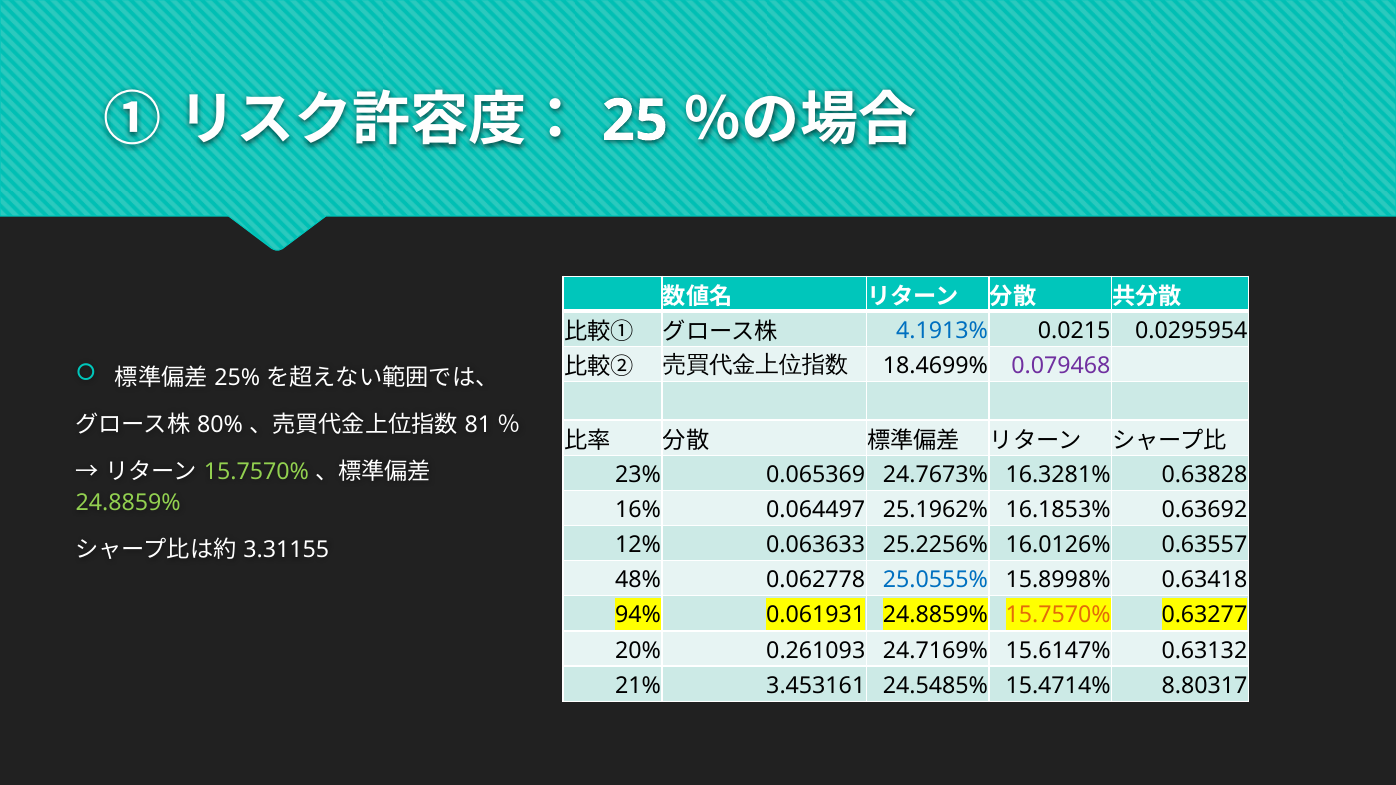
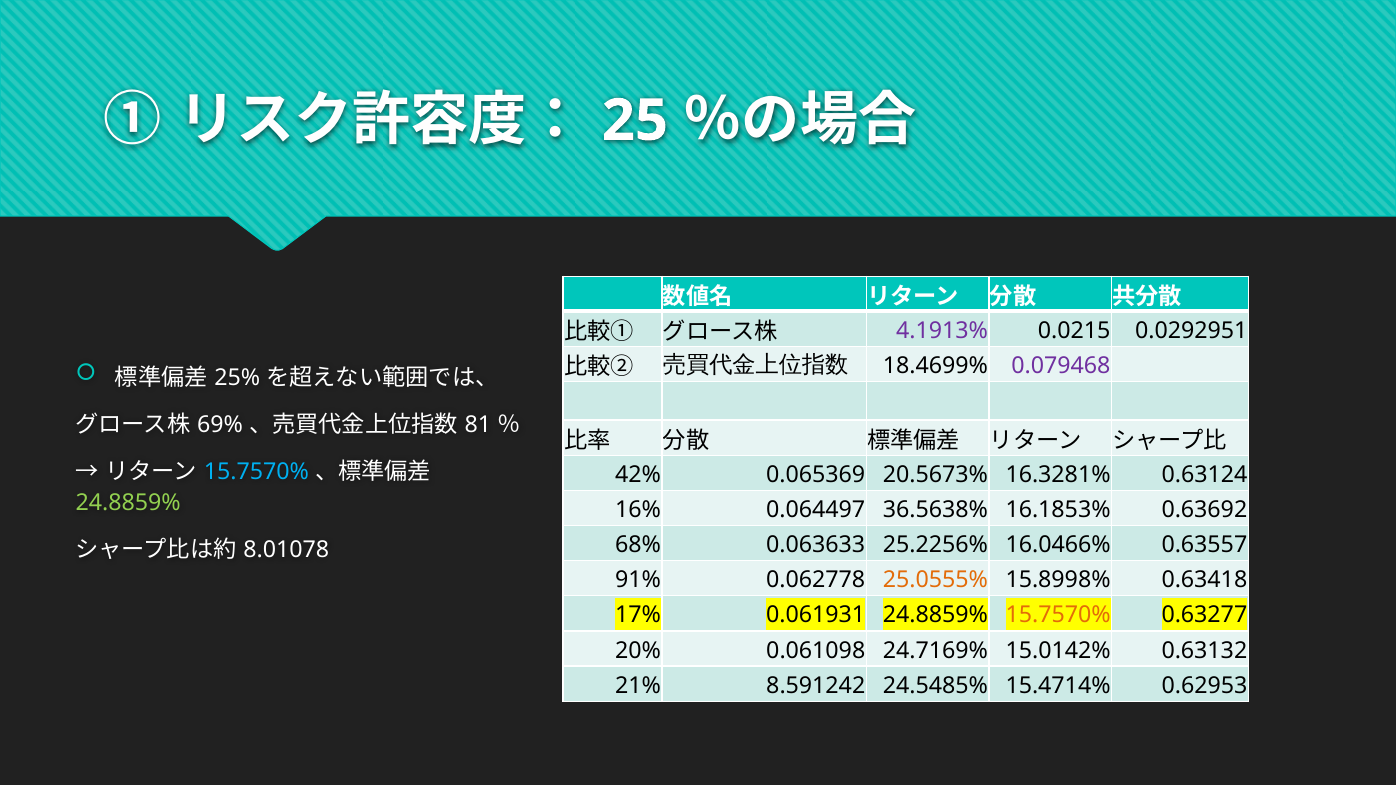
4.1913% colour: blue -> purple (942, 331)
0.0295954: 0.0295954 -> 0.0292951 (1191, 331)
80%: 80% -> 69% (220, 425)
15.7570% colour: light green -> light blue (256, 472)
23%: 23% -> 42% (638, 475)
24.7673%: 24.7673% -> 20.5673% (935, 475)
0.63828: 0.63828 -> 0.63124 (1205, 475)
25.1962%: 25.1962% -> 36.5638% (935, 510)
12%: 12% -> 68% (638, 545)
16.0126%: 16.0126% -> 16.0466% (1058, 545)
3.31155: 3.31155 -> 8.01078 (286, 550)
48%: 48% -> 91% (638, 580)
25.0555% colour: blue -> orange (935, 580)
94%: 94% -> 17% (638, 615)
0.261093: 0.261093 -> 0.061098 (816, 651)
15.6147%: 15.6147% -> 15.0142% (1058, 651)
3.453161: 3.453161 -> 8.591242 (816, 686)
8.80317: 8.80317 -> 0.62953 (1205, 686)
